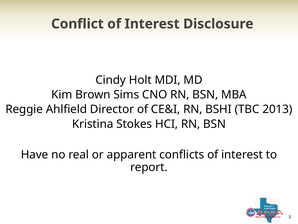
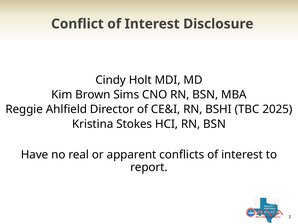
2013: 2013 -> 2025 (277, 109)
